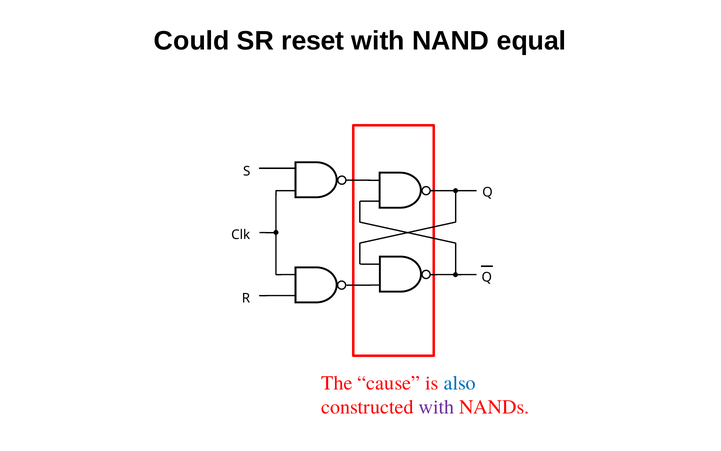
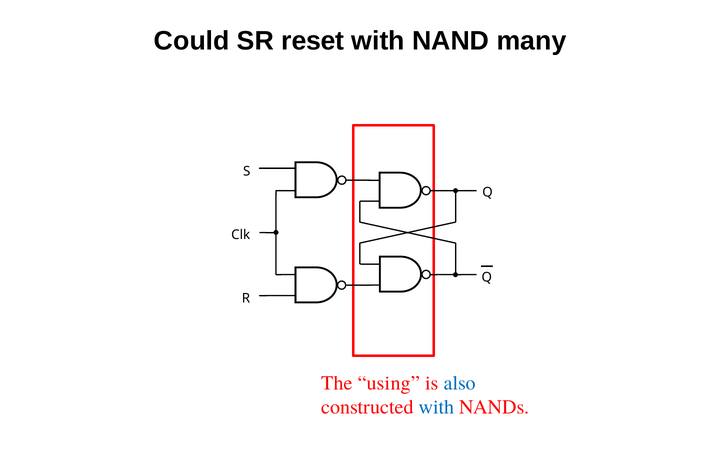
equal: equal -> many (532, 41)
cause: cause -> using (389, 383)
with colour: purple -> blue (437, 407)
